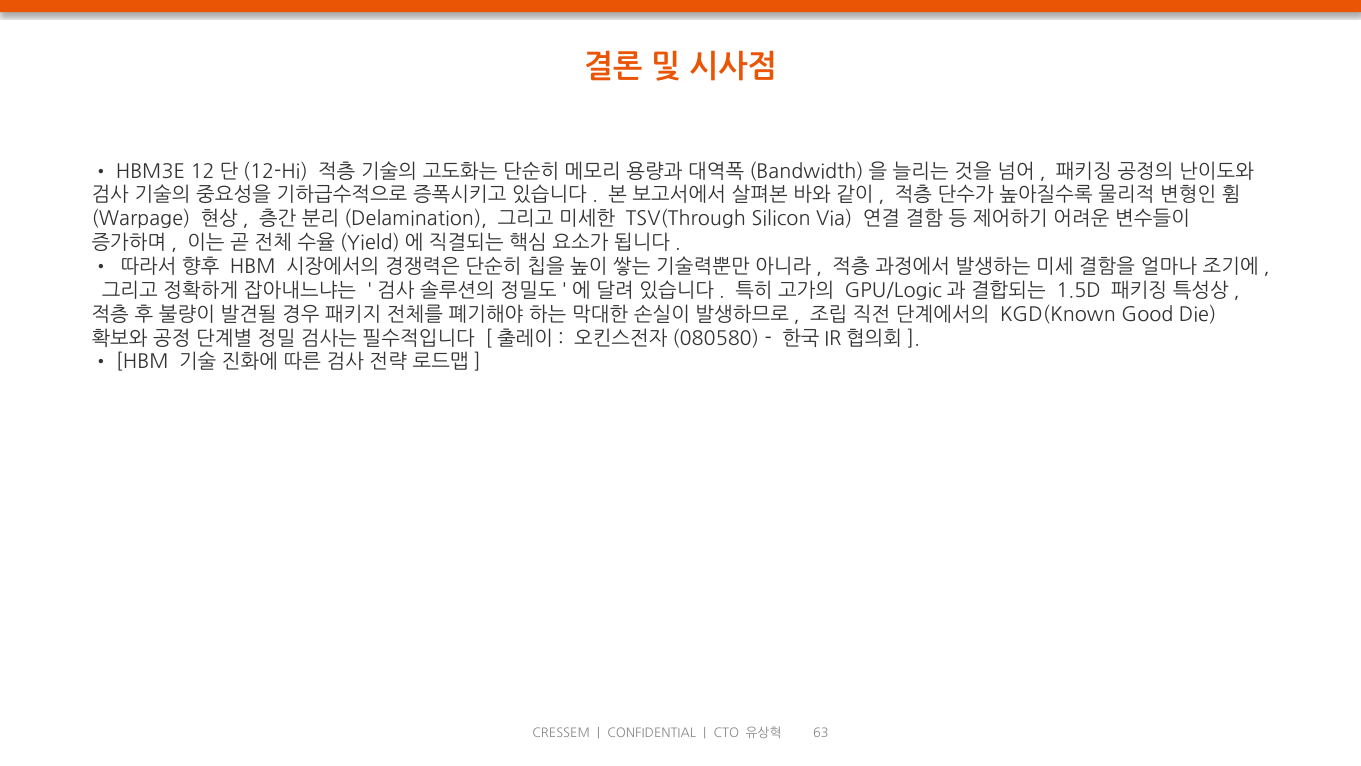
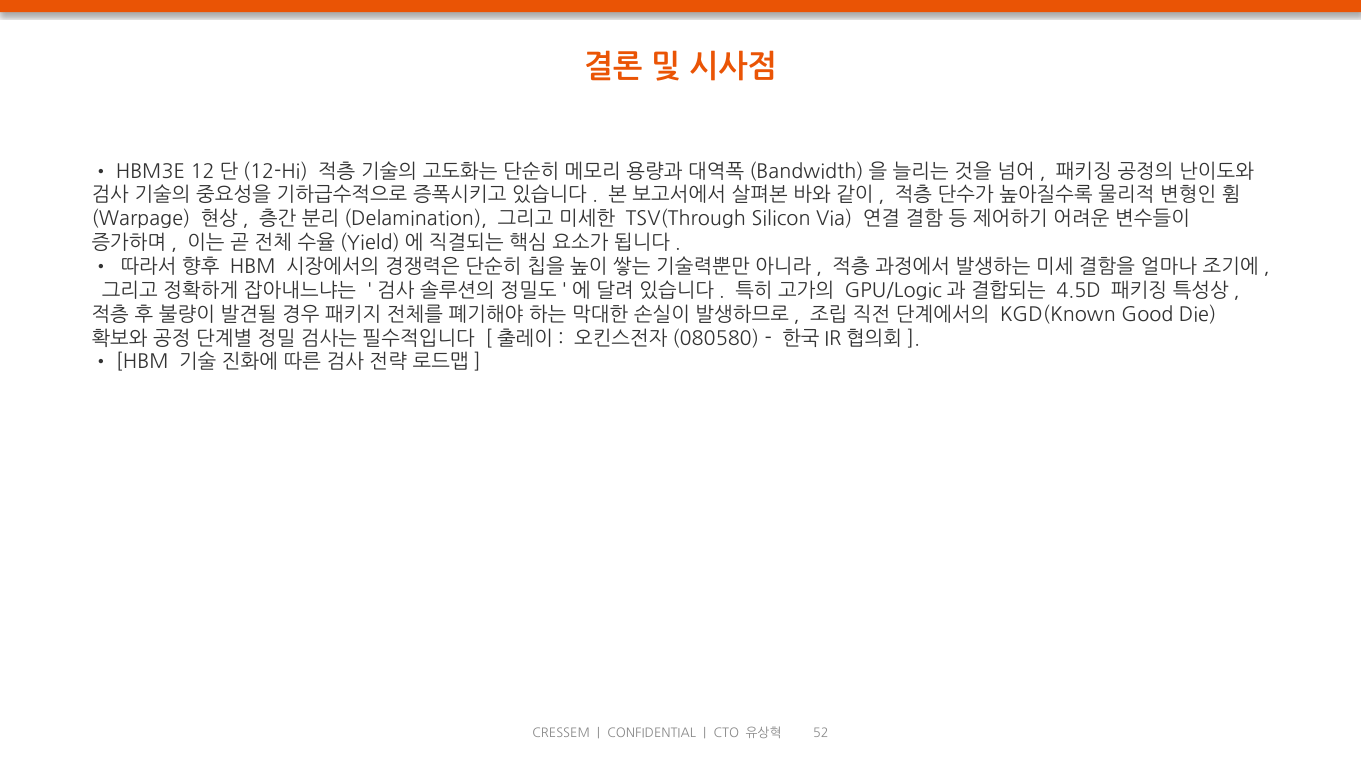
1.5D: 1.5D -> 4.5D (1079, 291)
63: 63 -> 52 (821, 733)
